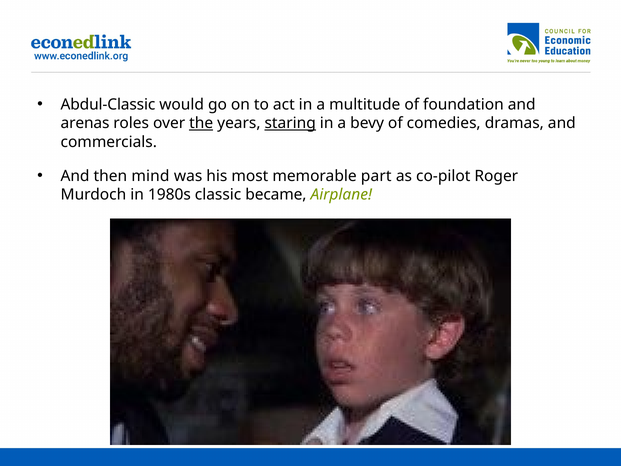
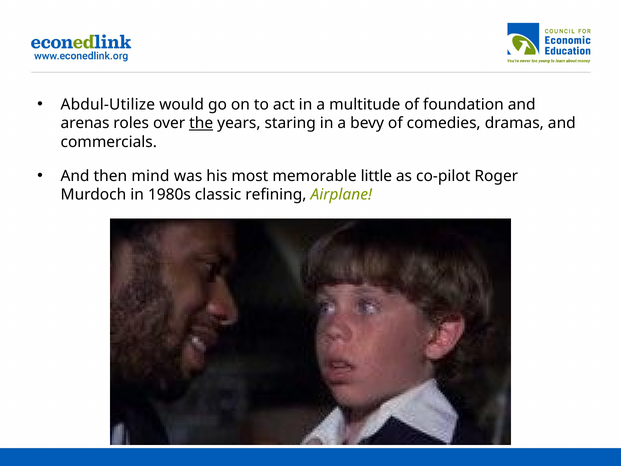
Abdul-Classic: Abdul-Classic -> Abdul-Utilize (108, 105)
staring underline: present -> none (290, 123)
part: part -> little (376, 176)
became: became -> refining (276, 195)
